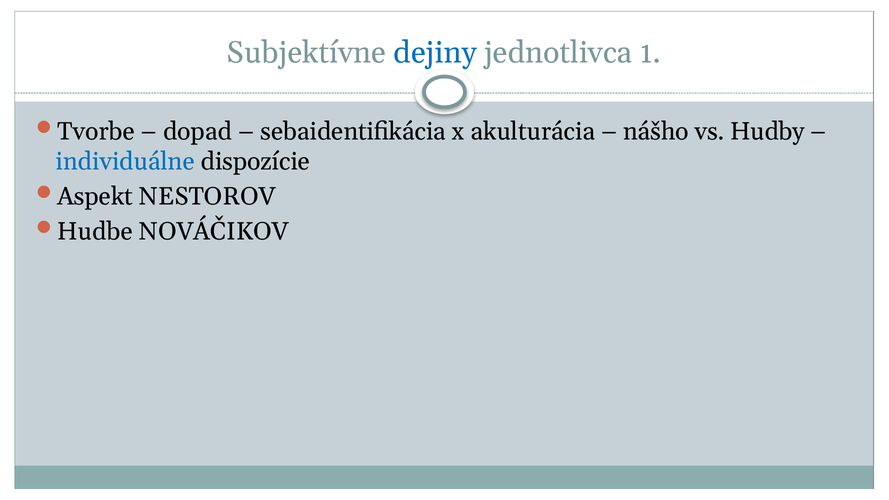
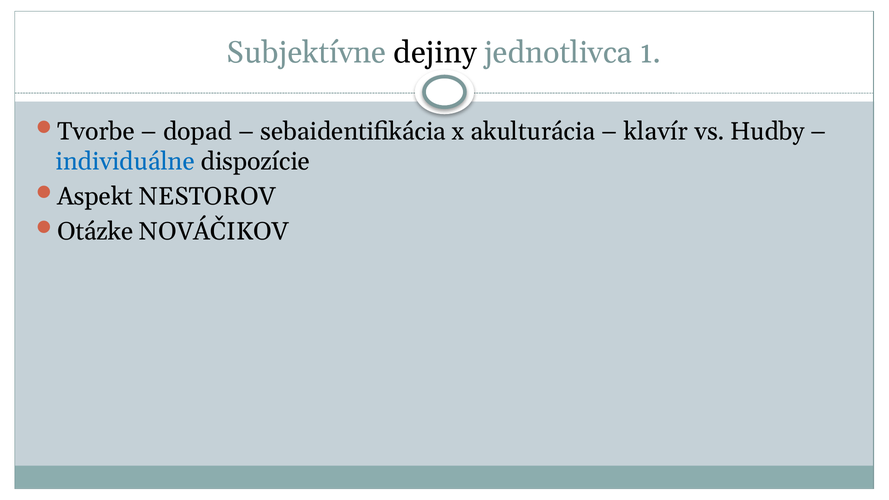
dejiny colour: blue -> black (435, 52)
nášho: nášho -> klavír (656, 131)
Hudbe: Hudbe -> Otázke (95, 232)
